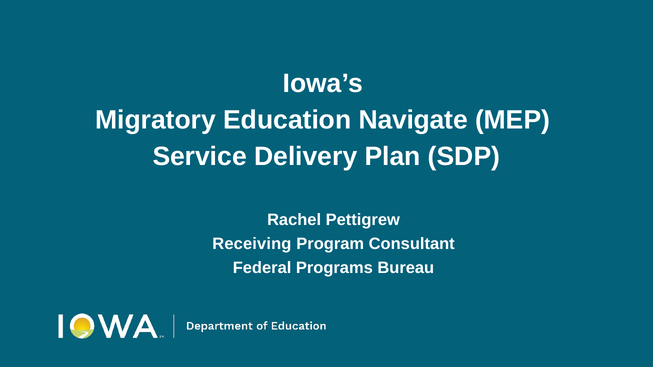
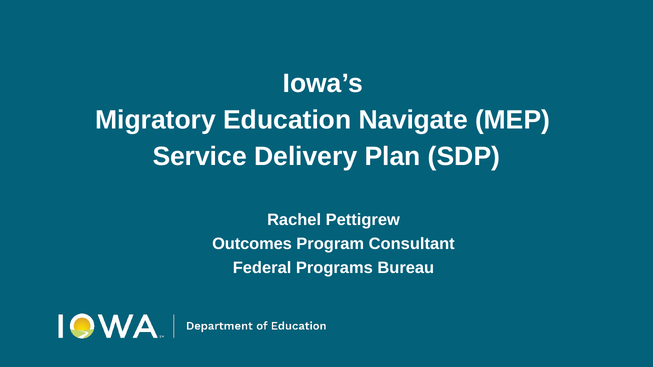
Receiving: Receiving -> Outcomes (252, 244)
